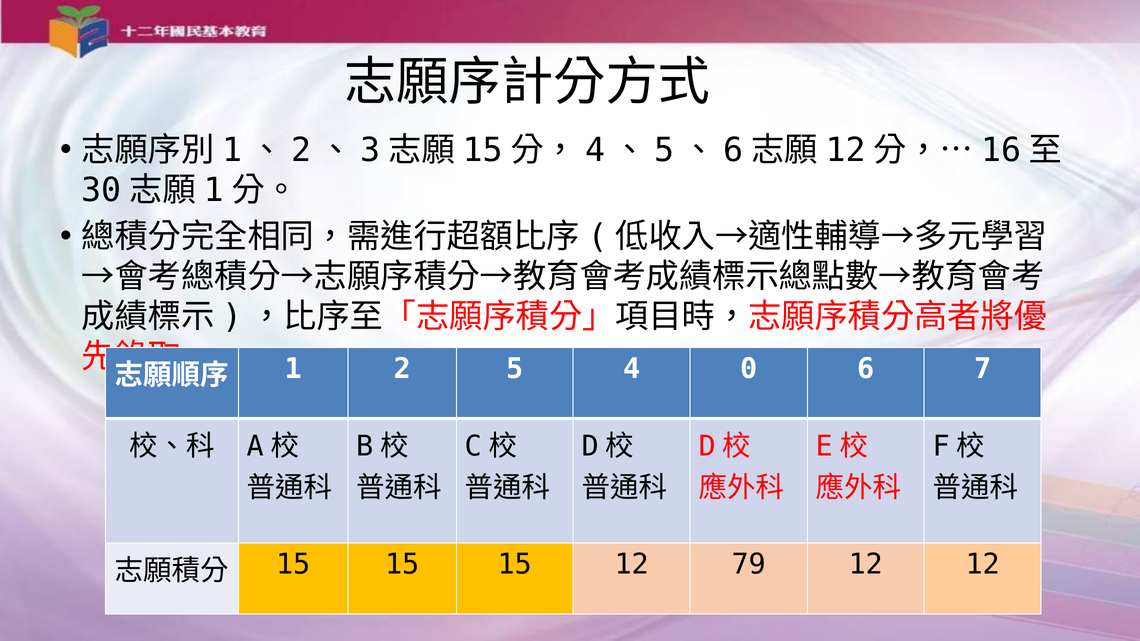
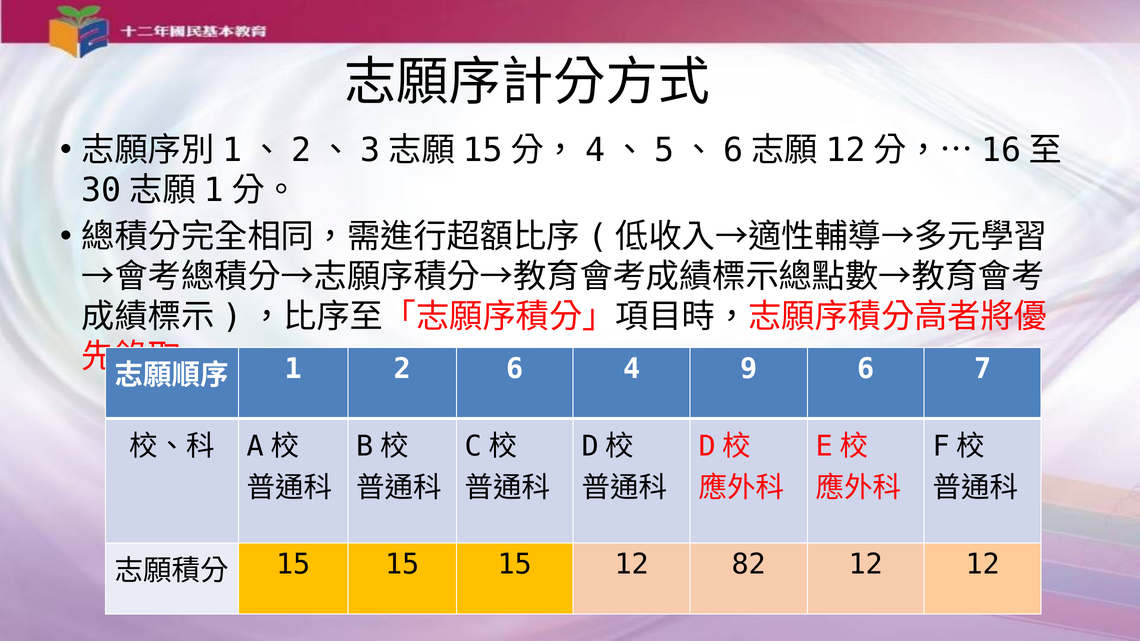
2 5: 5 -> 6 (515, 369)
0: 0 -> 9 (749, 369)
79: 79 -> 82 (749, 564)
